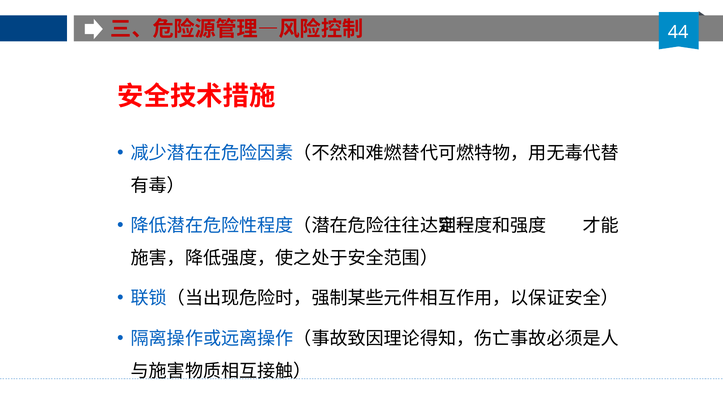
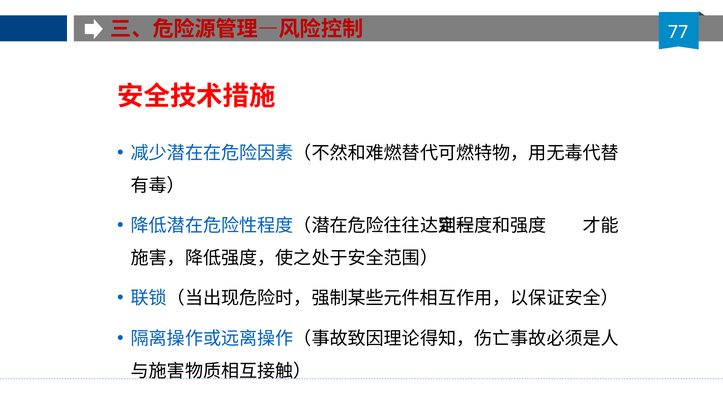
44: 44 -> 77 (678, 32)
